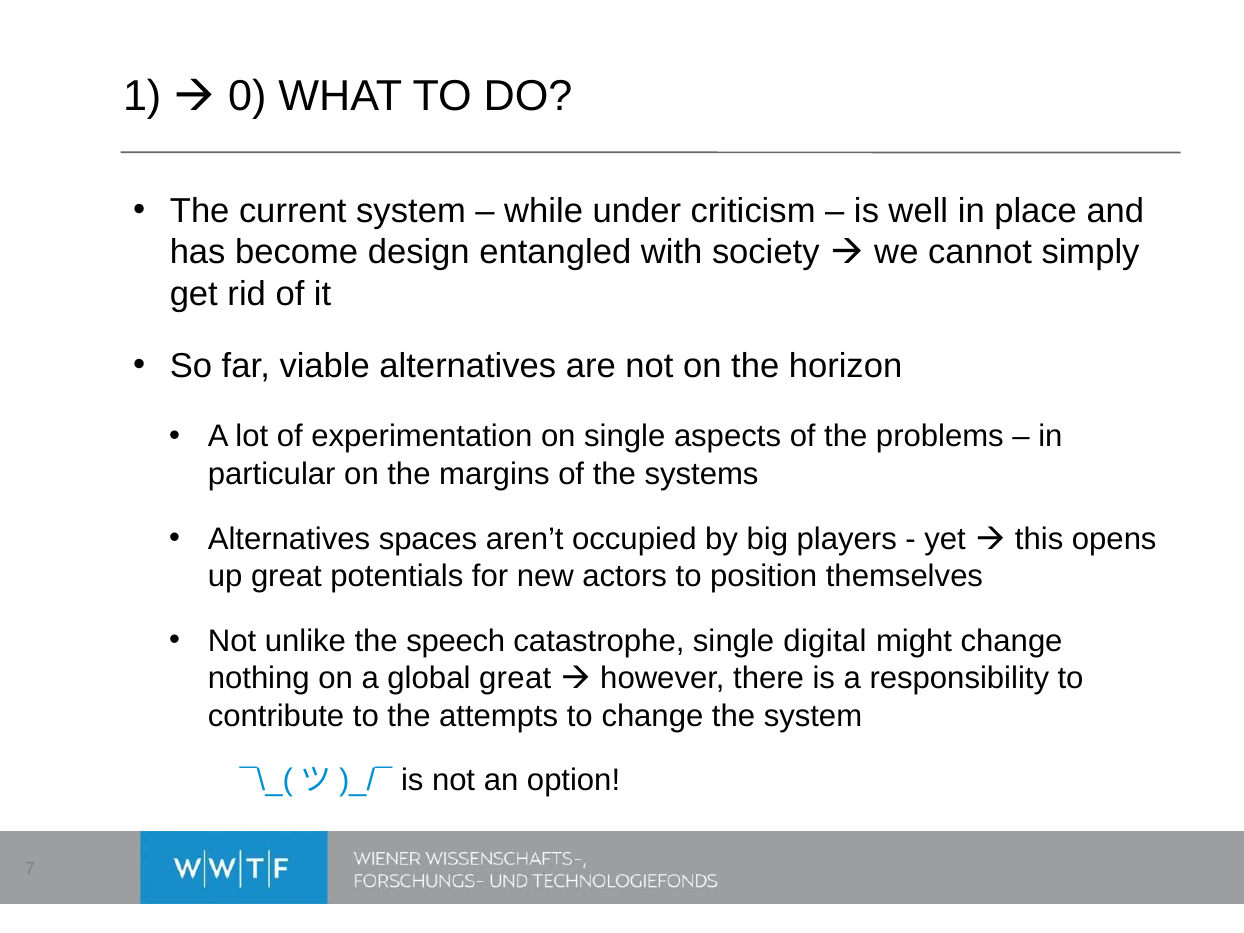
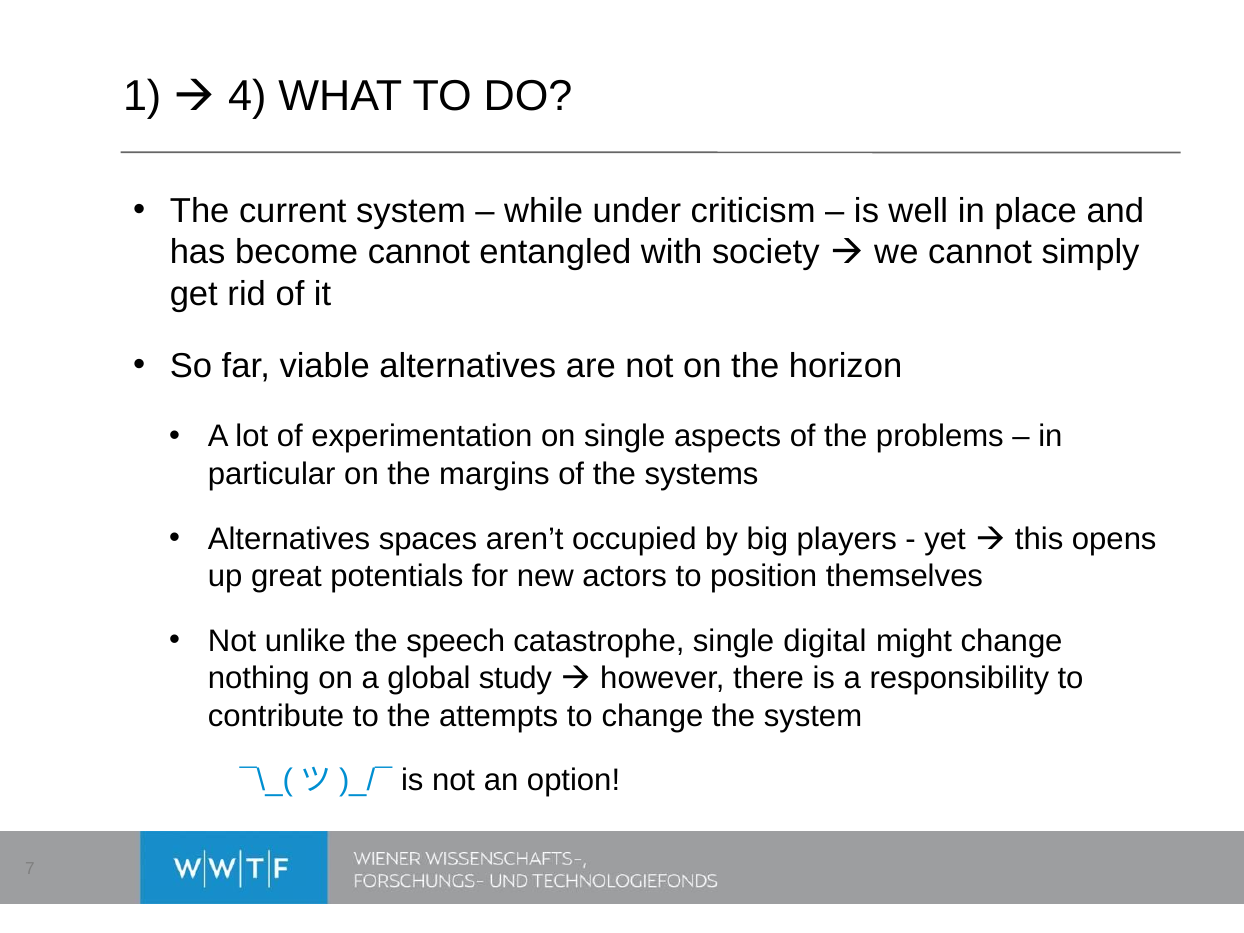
0: 0 -> 4 (247, 96)
become design: design -> cannot (419, 252)
global great: great -> study (515, 678)
